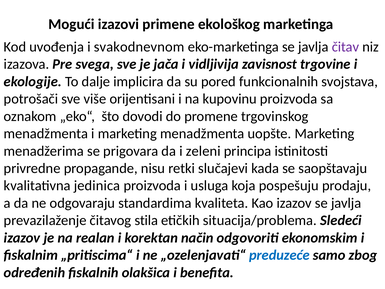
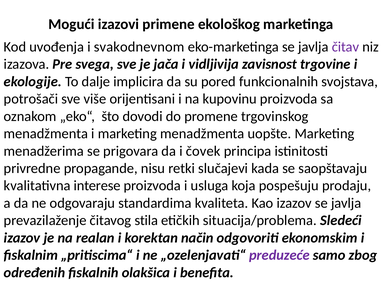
zeleni: zeleni -> čovek (203, 151)
jedinica: jedinica -> interese (97, 186)
preduzeće colour: blue -> purple (279, 255)
